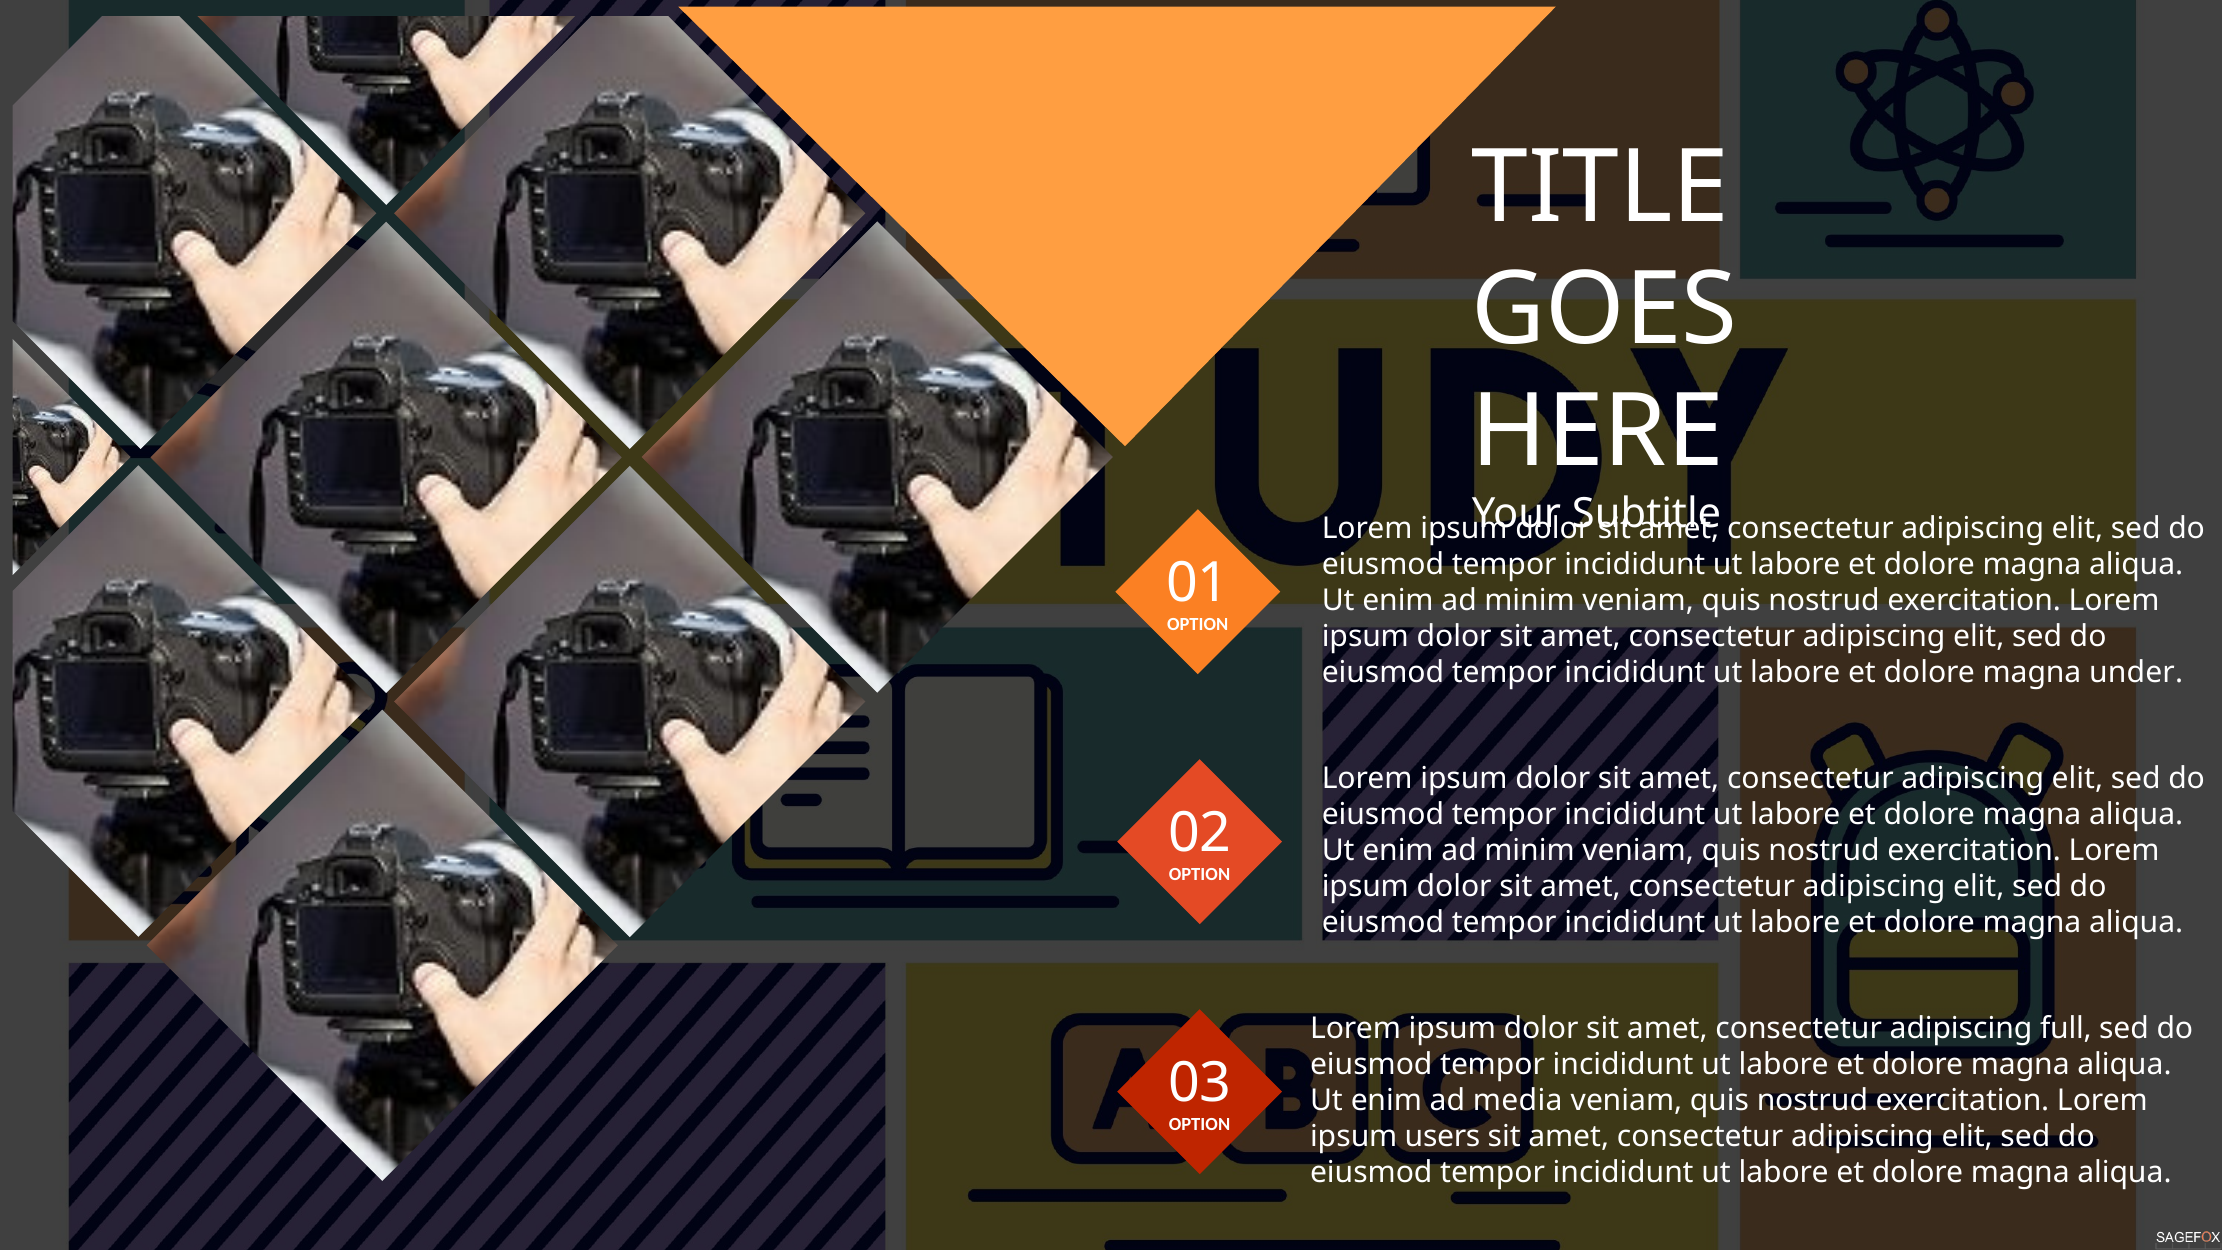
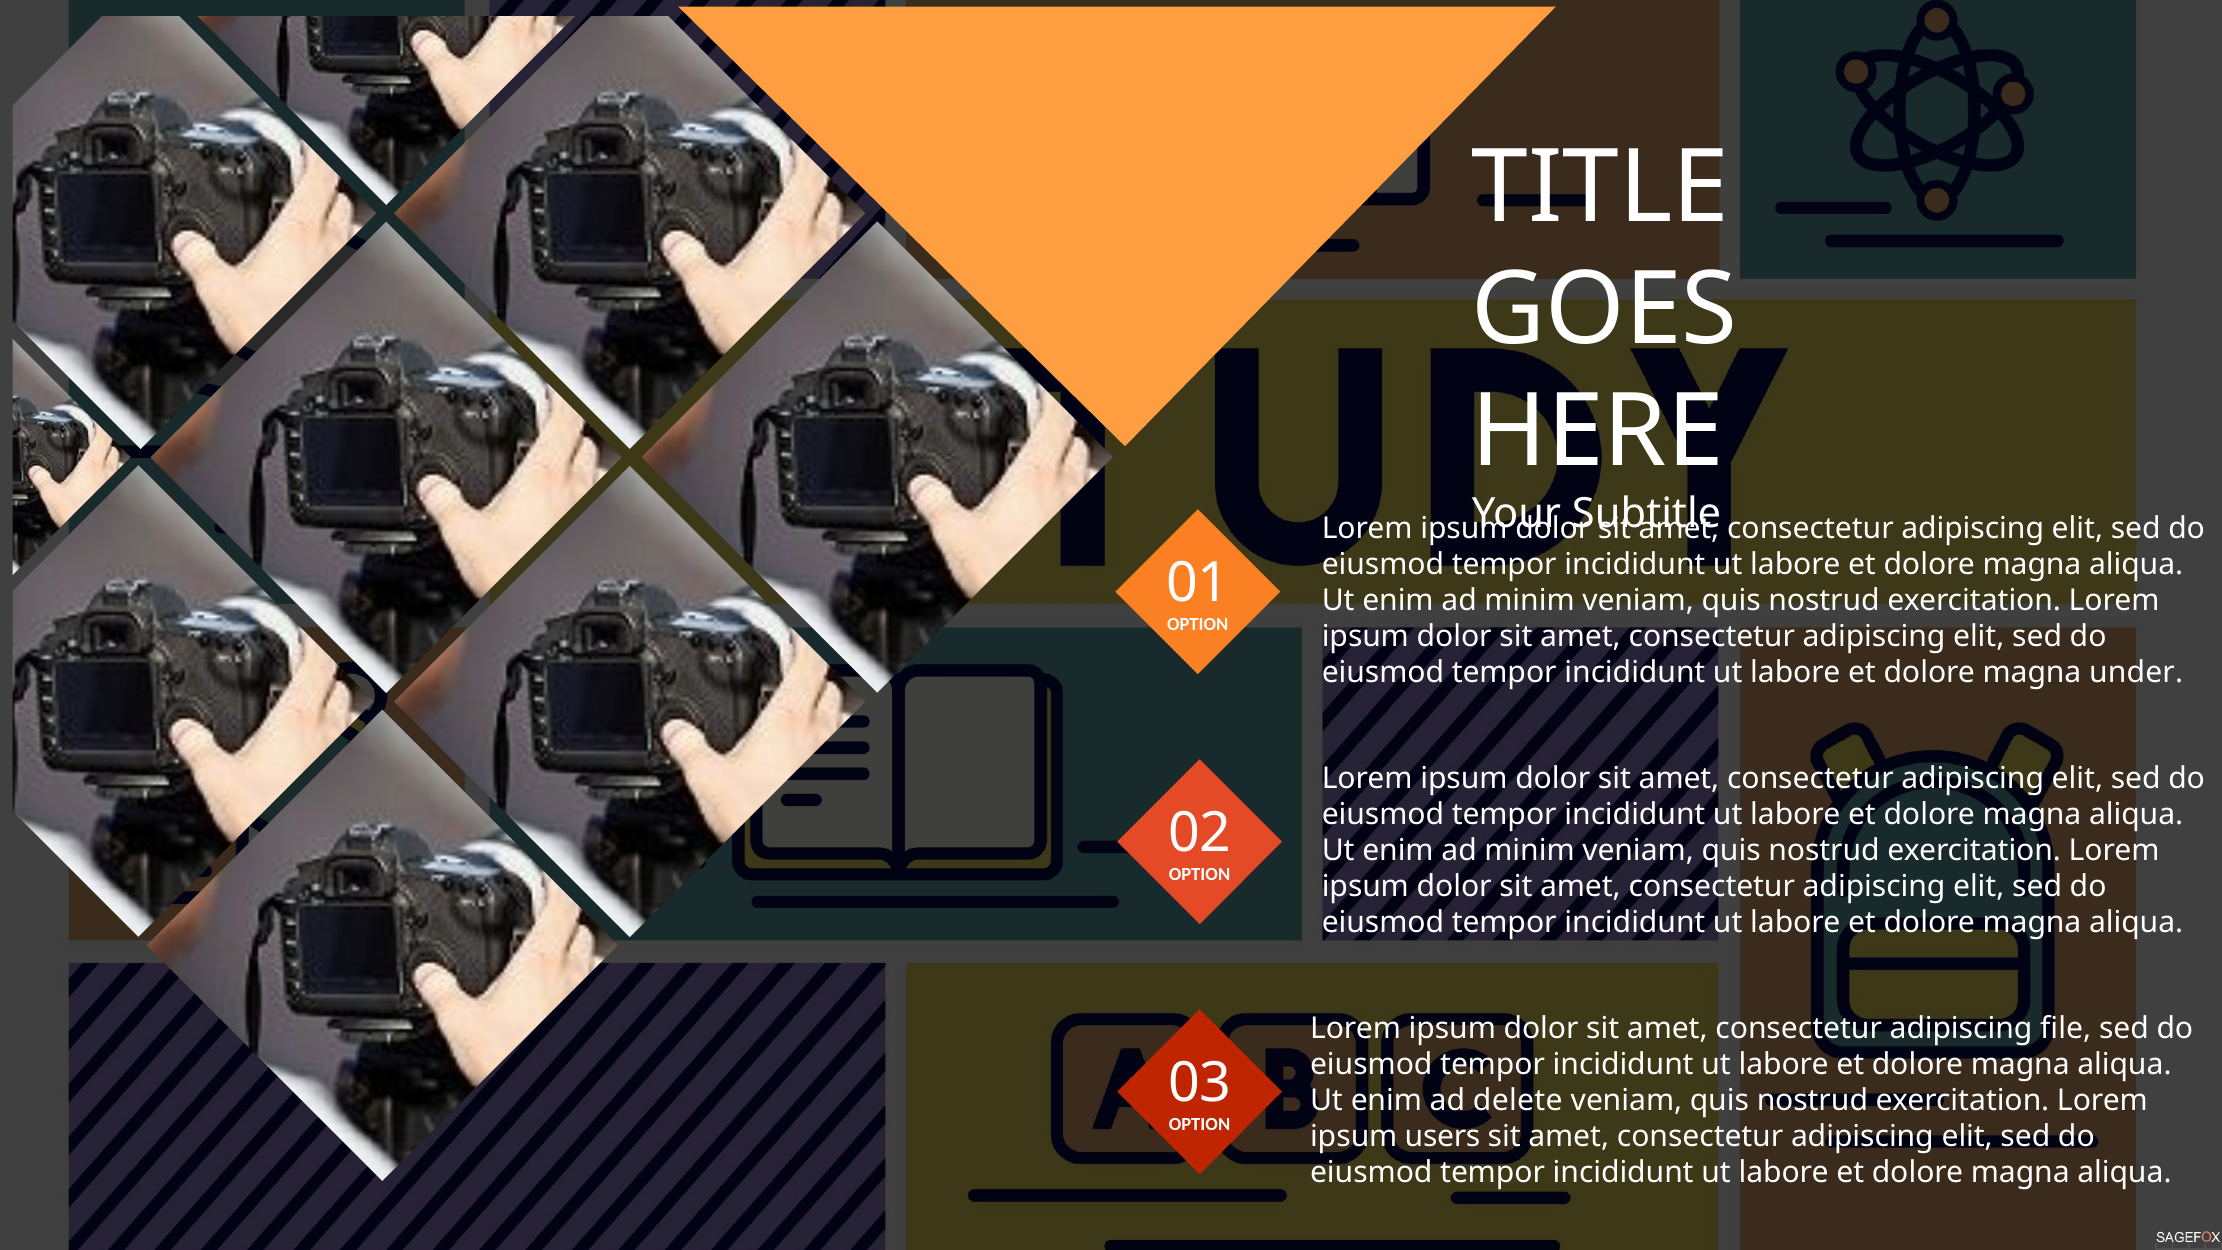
full: full -> file (2066, 1028)
media: media -> delete (1518, 1101)
